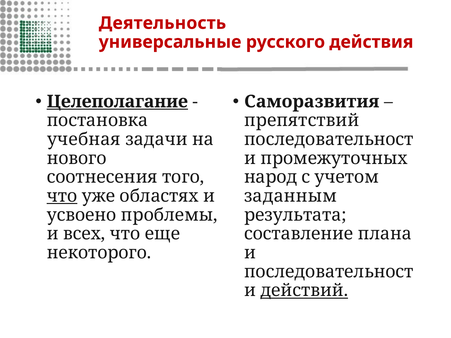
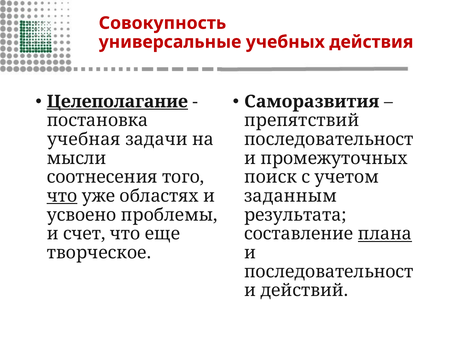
Деятельность: Деятельность -> Совокупность (162, 23)
русского: русского -> учебных (285, 42)
нового: нового -> мысли (77, 158)
народ: народ -> поиск (270, 177)
всех: всех -> счет (84, 234)
плана underline: none -> present (385, 234)
некоторого: некоторого -> творческое (99, 253)
действий underline: present -> none (304, 291)
